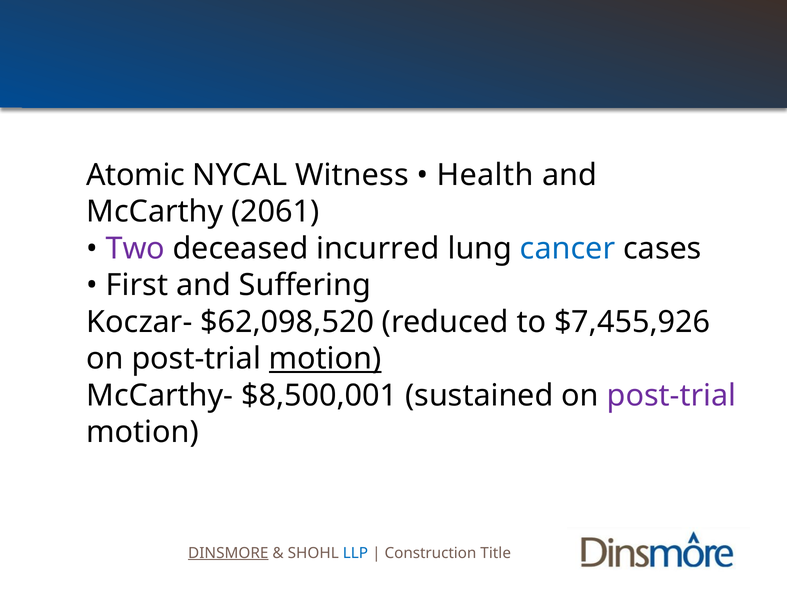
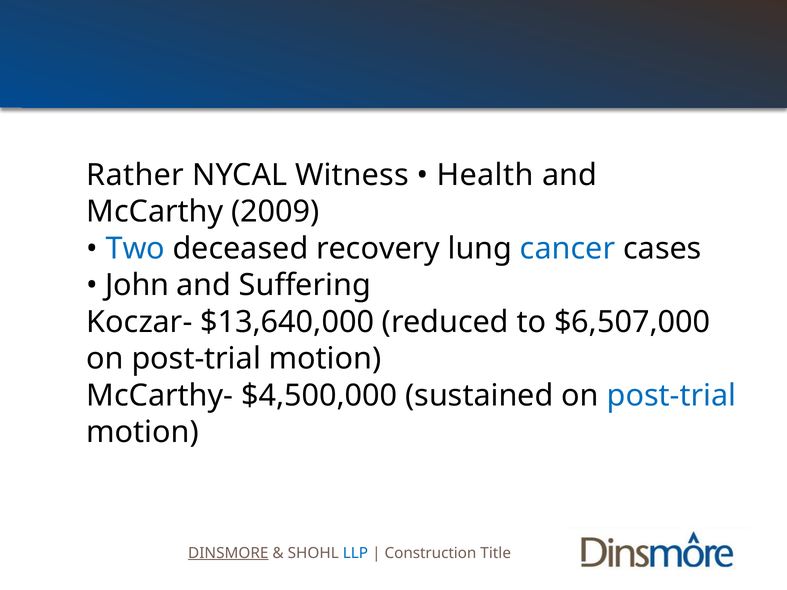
Atomic: Atomic -> Rather (135, 175)
2061: 2061 -> 2009 (275, 212)
Two colour: purple -> blue (135, 249)
incurred: incurred -> recovery (378, 249)
First: First -> John (137, 285)
$62,098,520: $62,098,520 -> $13,640,000 (287, 322)
$7,455,926: $7,455,926 -> $6,507,000 (632, 322)
motion underline: present -> none (325, 359)
$8,500,001: $8,500,001 -> $4,500,000 (319, 396)
post-trial colour: purple -> blue (671, 396)
